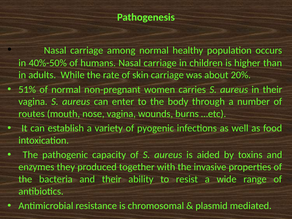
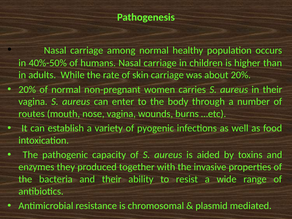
51%: 51% -> 20% (27, 89)
